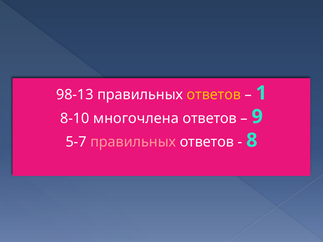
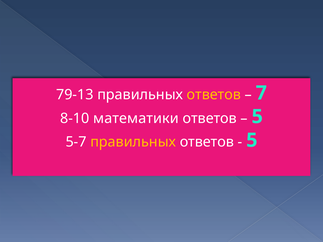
98-13: 98-13 -> 79-13 (75, 95)
1: 1 -> 7 (261, 93)
многочлена: многочлена -> математики (136, 118)
9: 9 -> 5 (257, 117)
правильных colour: pink -> yellow (133, 142)
8: 8 -> 5 (252, 140)
